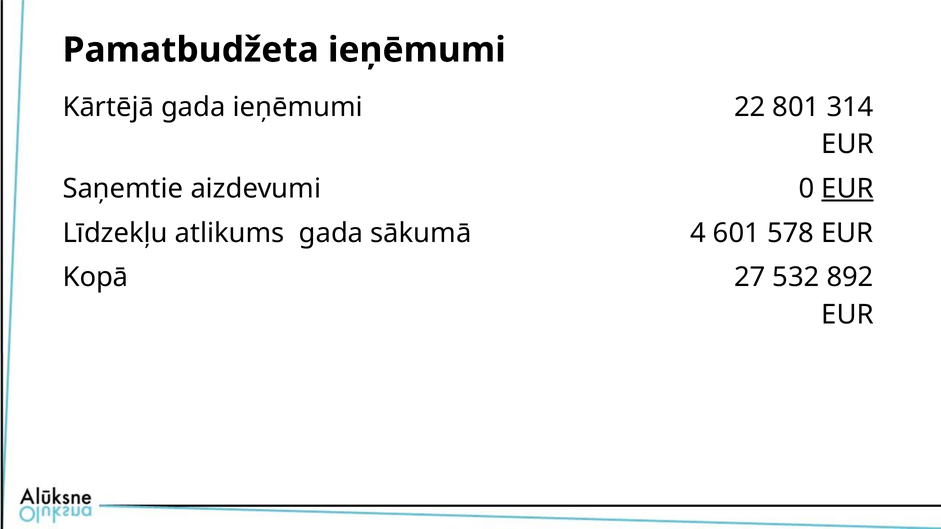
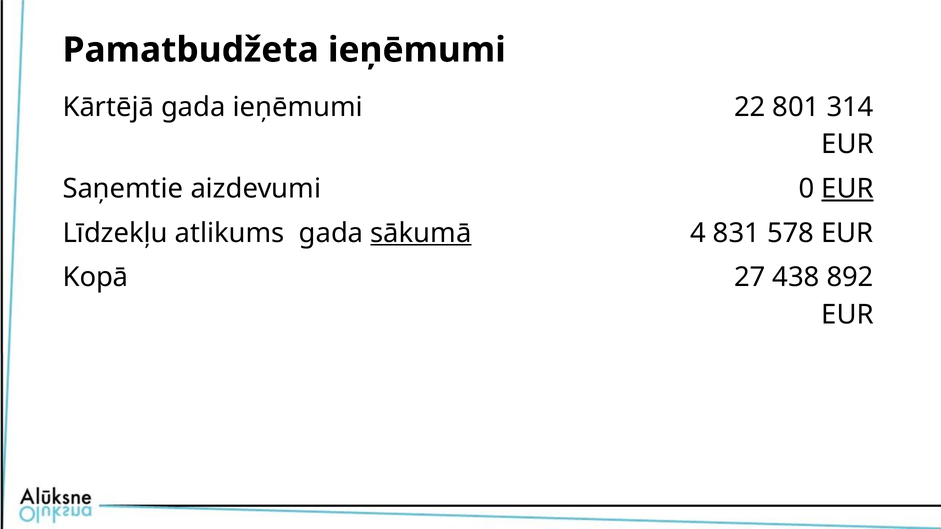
sākumā underline: none -> present (421, 233)
601: 601 -> 831 (736, 233)
532: 532 -> 438 (796, 278)
